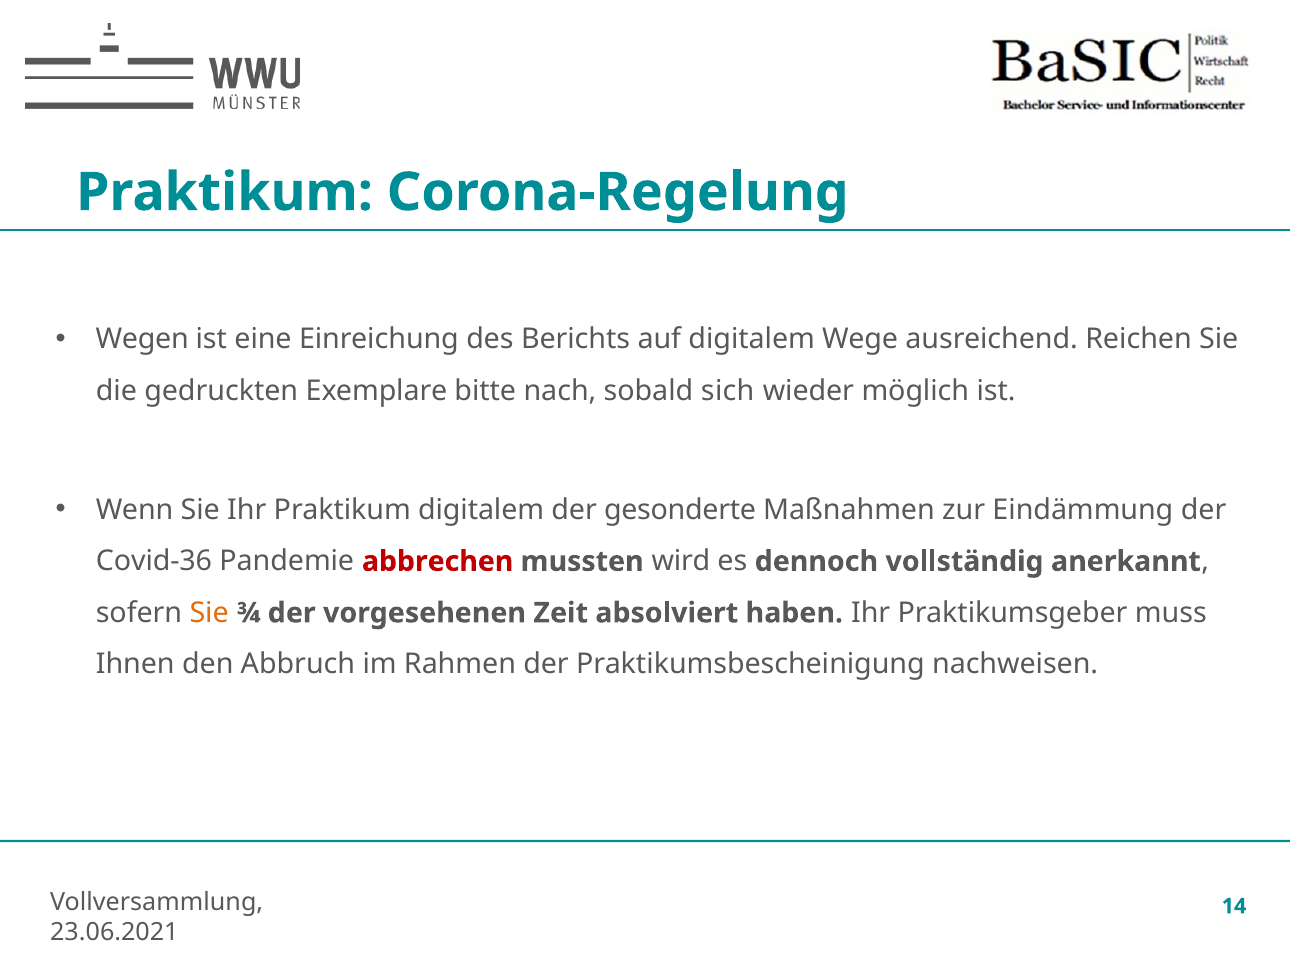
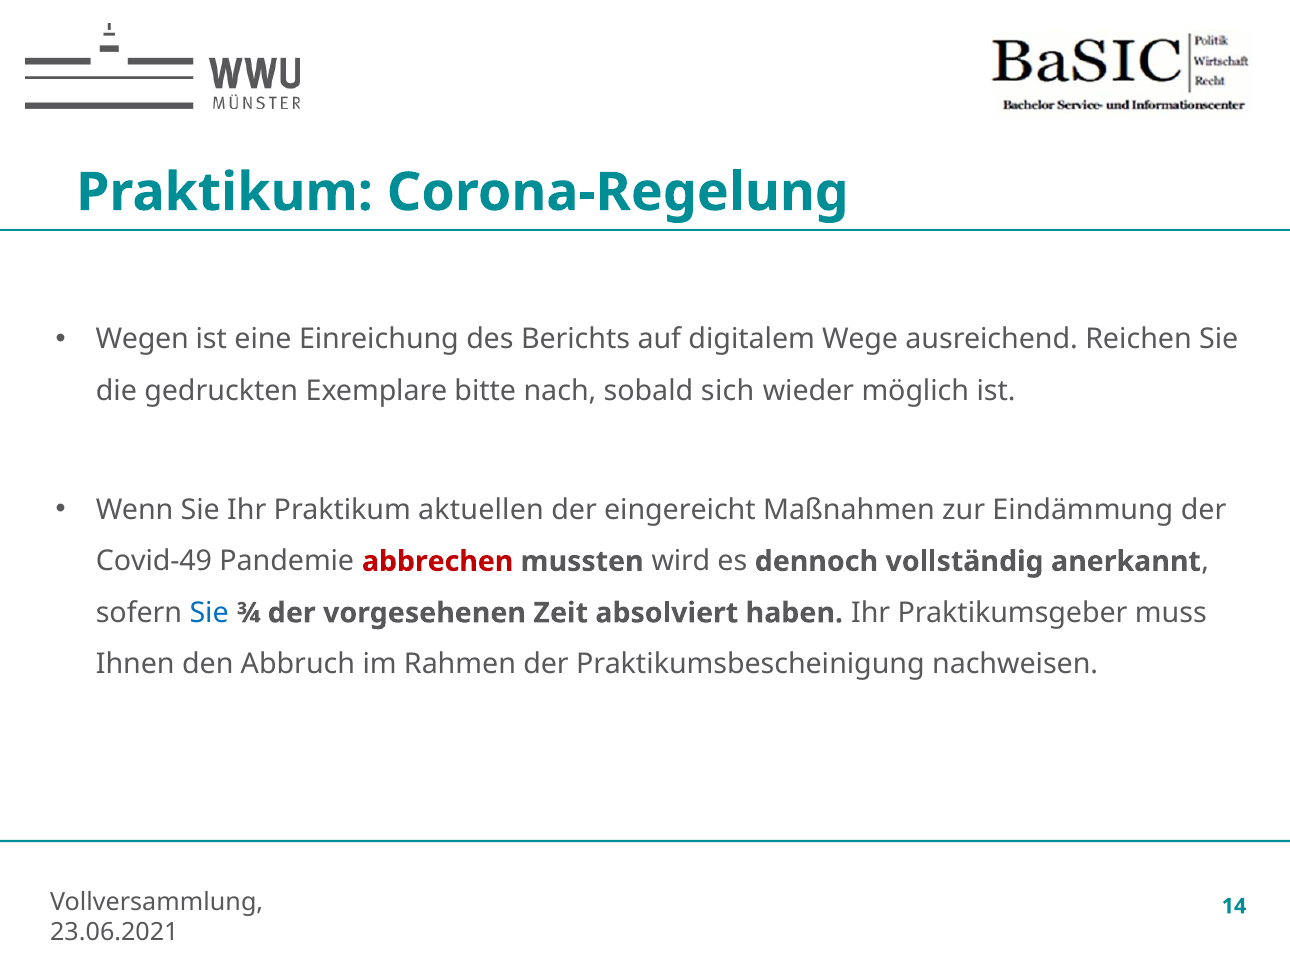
Praktikum digitalem: digitalem -> aktuellen (481, 510)
gesonderte: gesonderte -> eingereicht (680, 510)
Covid-36: Covid-36 -> Covid-49 (154, 562)
Sie colour: orange -> blue (209, 613)
